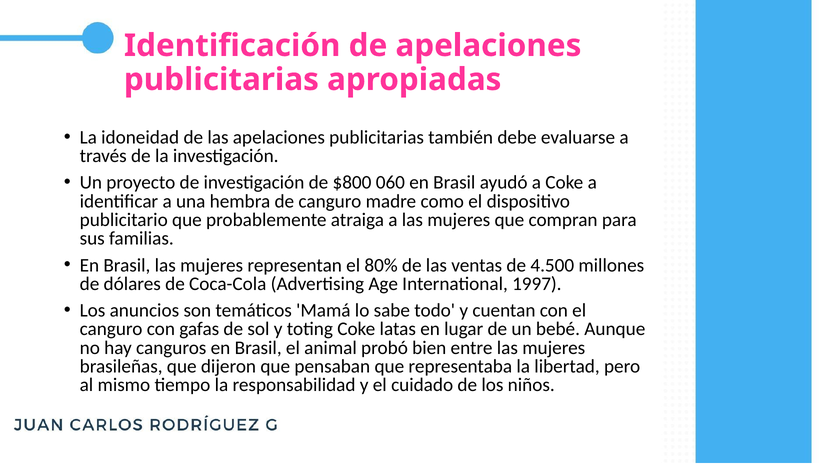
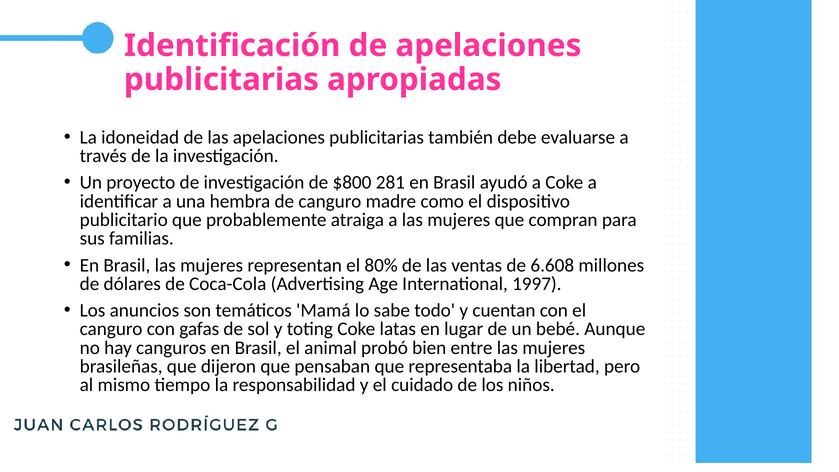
060: 060 -> 281 (390, 183)
4.500: 4.500 -> 6.608 (552, 265)
